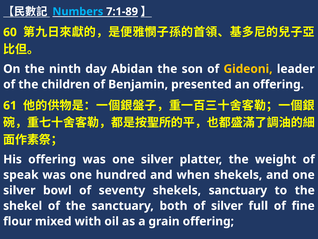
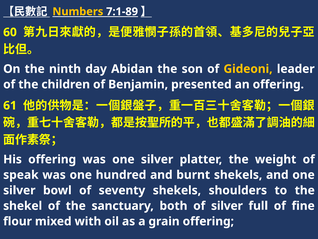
Numbers colour: light blue -> yellow (78, 12)
when: when -> burnt (193, 175)
shekels sanctuary: sanctuary -> shoulders (238, 190)
